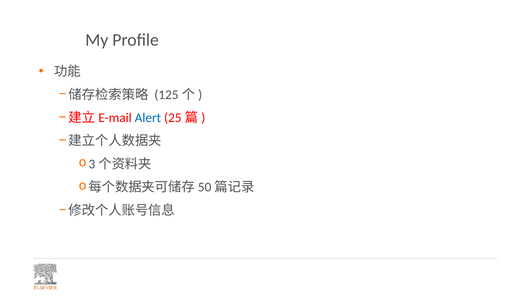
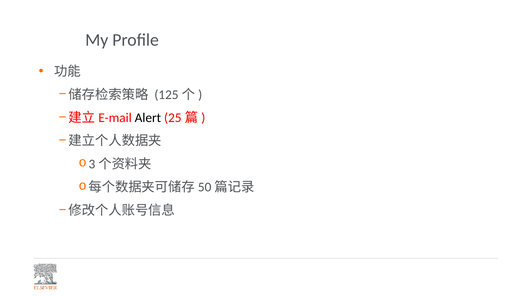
Alert colour: blue -> black (148, 118)
